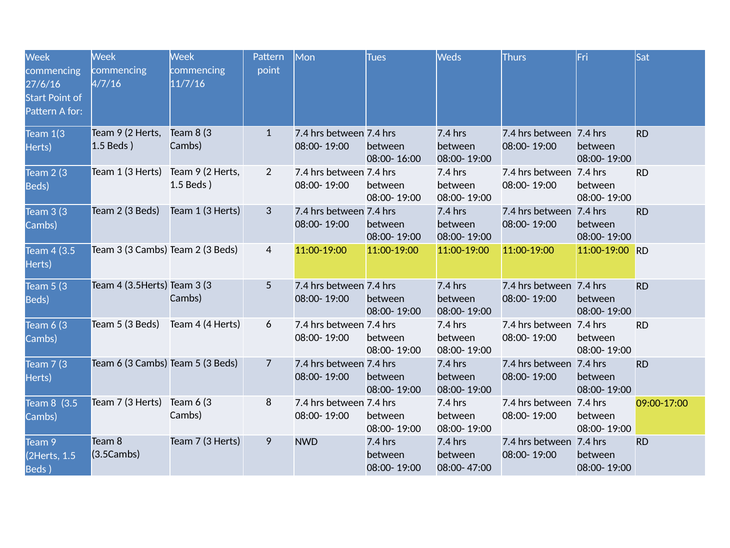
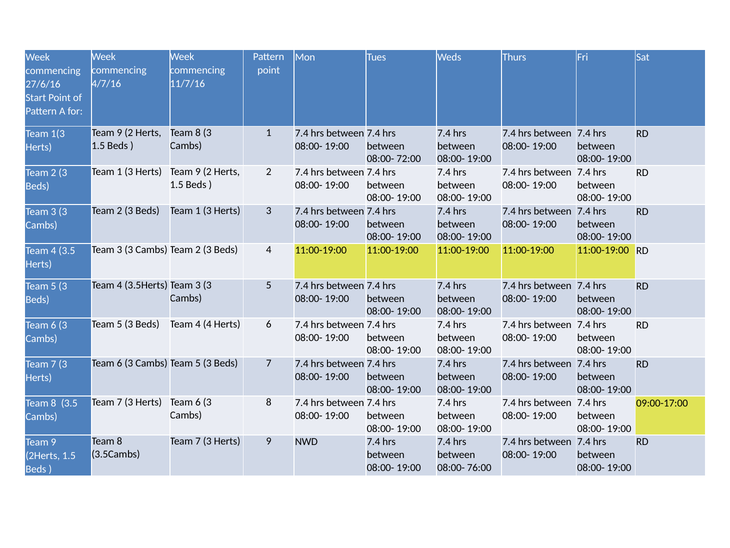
16:00: 16:00 -> 72:00 (409, 159)
47:00: 47:00 -> 76:00 (479, 467)
